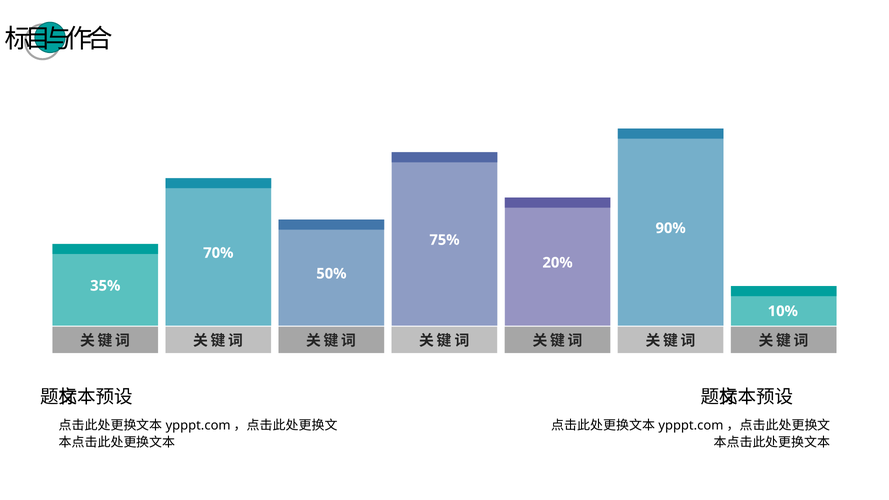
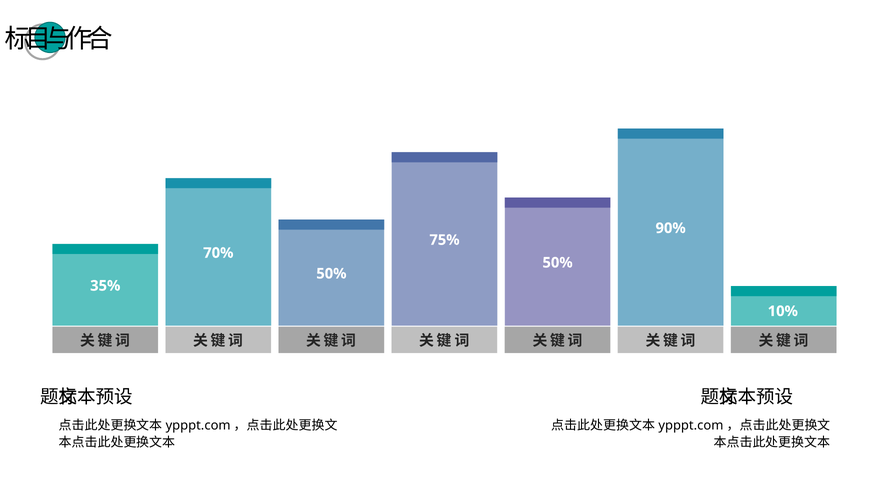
20%: 20% -> 50% (558, 263)
